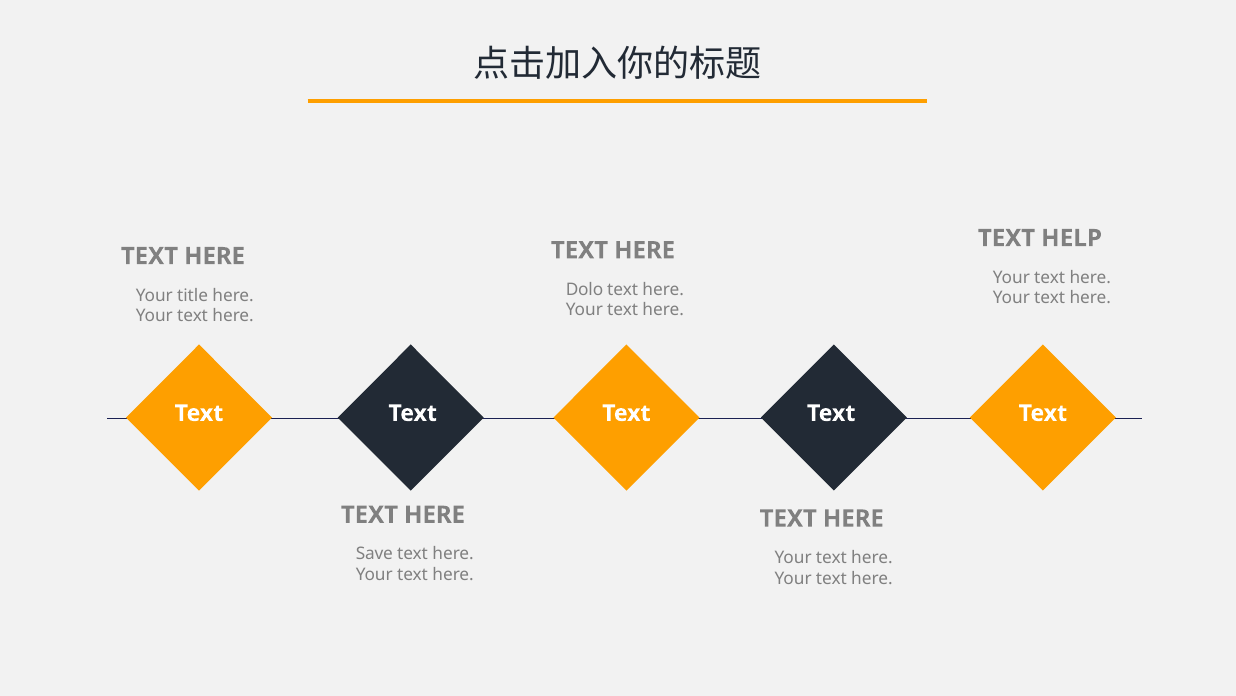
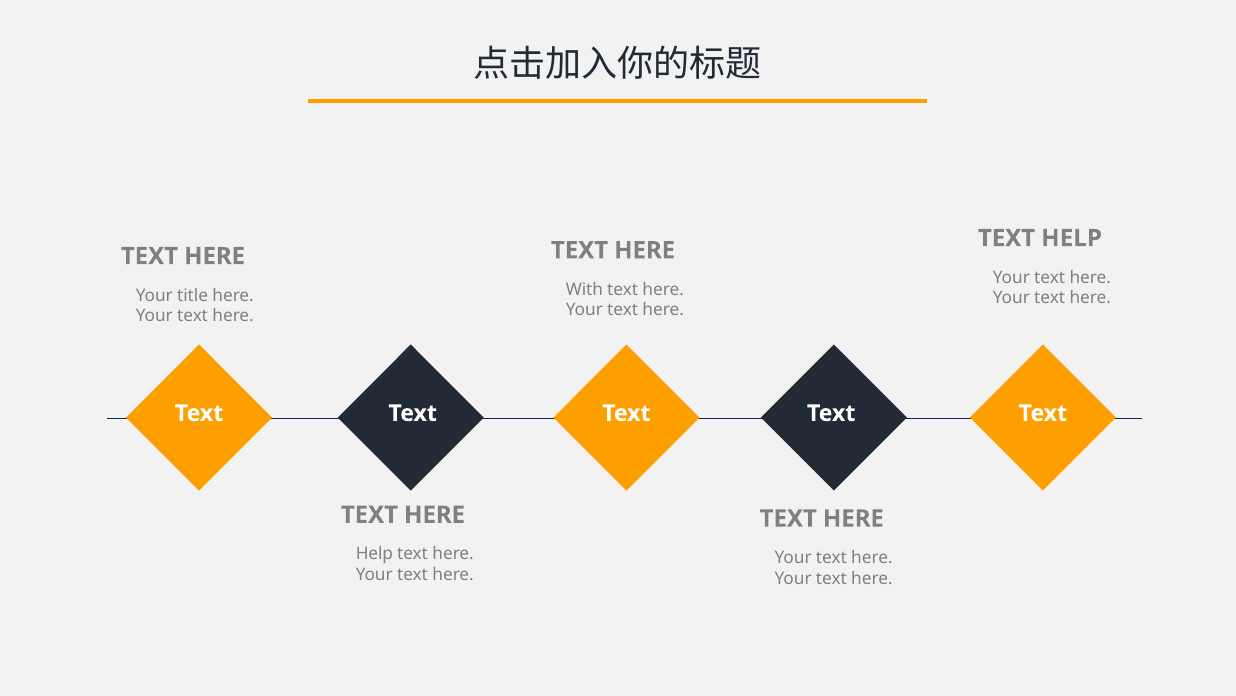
Dolo: Dolo -> With (584, 289)
Save: Save -> Help (374, 554)
